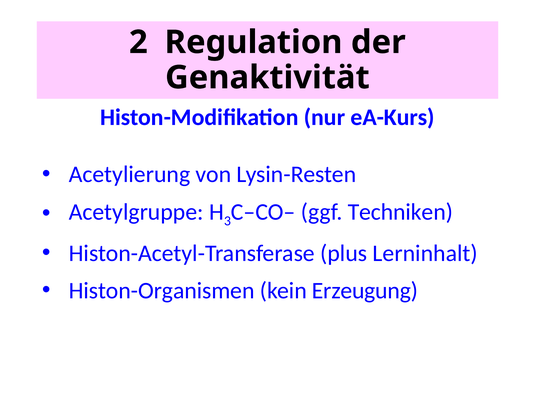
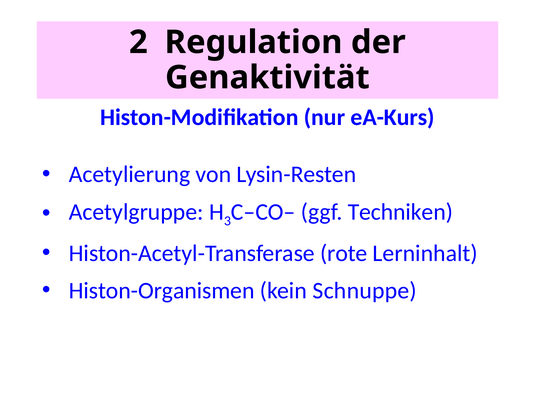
plus: plus -> rote (344, 253)
Erzeugung: Erzeugung -> Schnuppe (365, 291)
